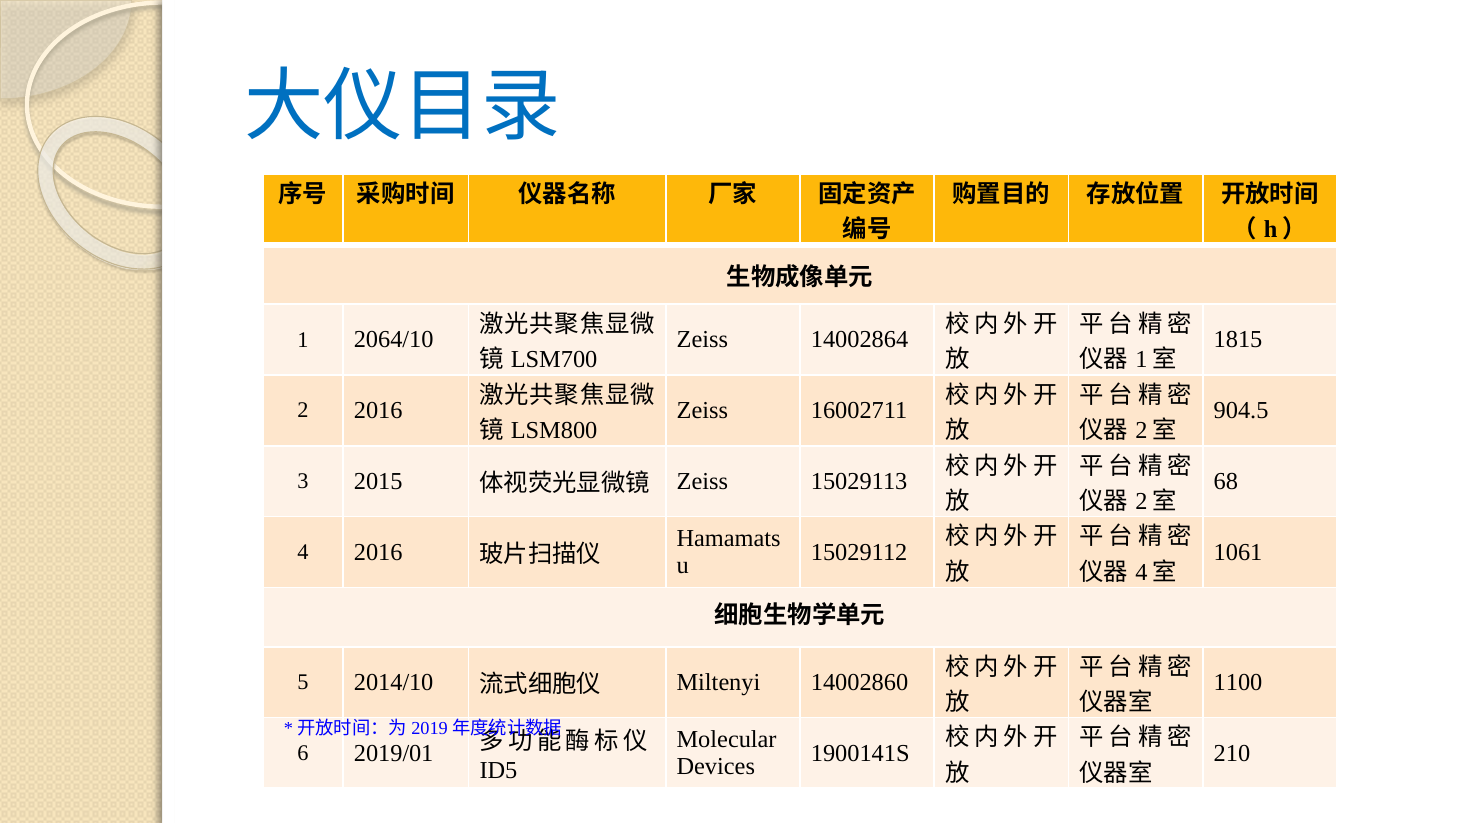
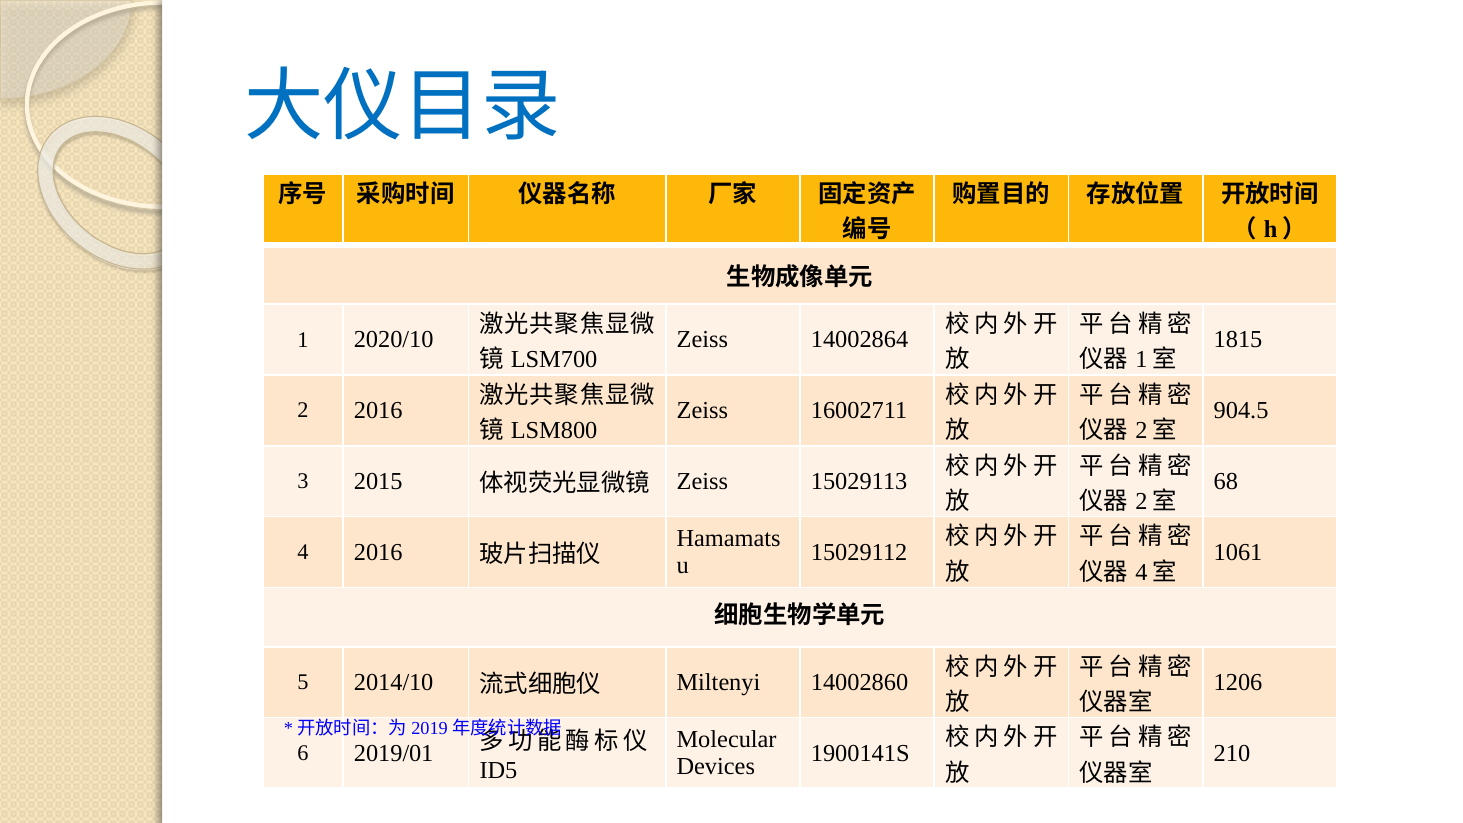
2064/10: 2064/10 -> 2020/10 (394, 340)
1100: 1100 -> 1206 (1238, 682)
